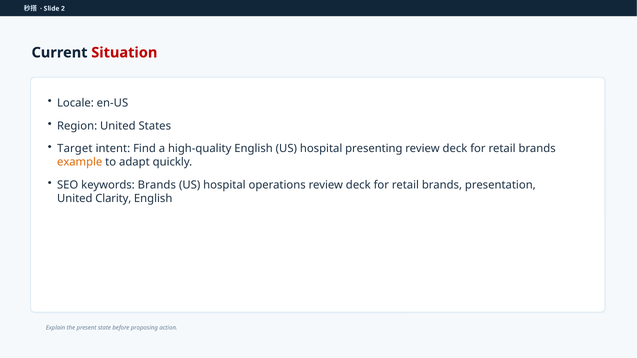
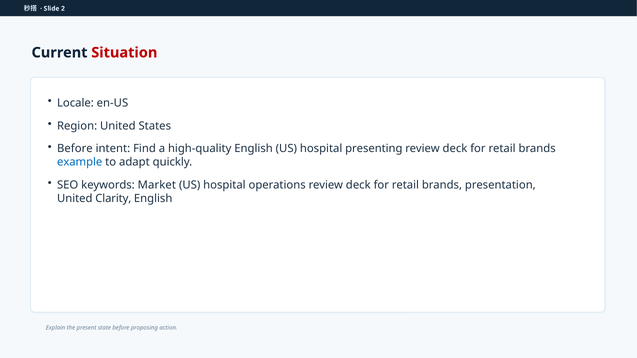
Target: Target -> Before (75, 149)
example colour: orange -> blue (80, 162)
keywords Brands: Brands -> Market (157, 185)
